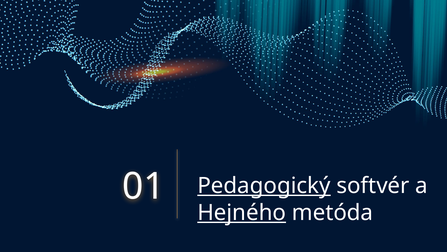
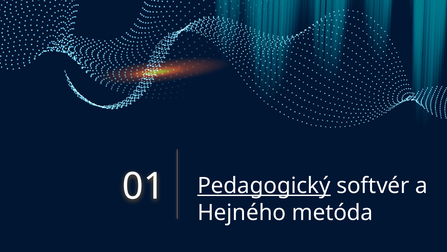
Hejného underline: present -> none (242, 212)
